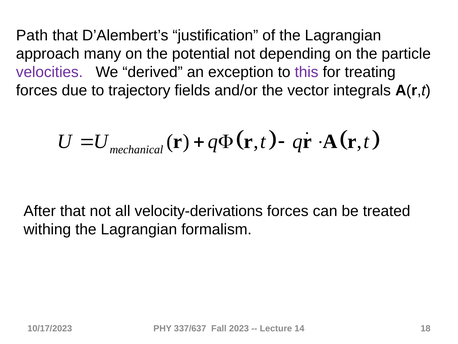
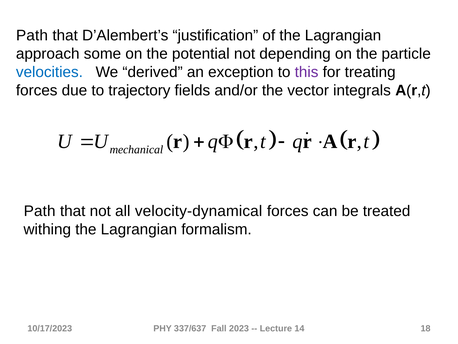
many: many -> some (102, 54)
velocities colour: purple -> blue (49, 72)
After: After -> Path (40, 211)
velocity-derivations: velocity-derivations -> velocity-dynamical (199, 211)
